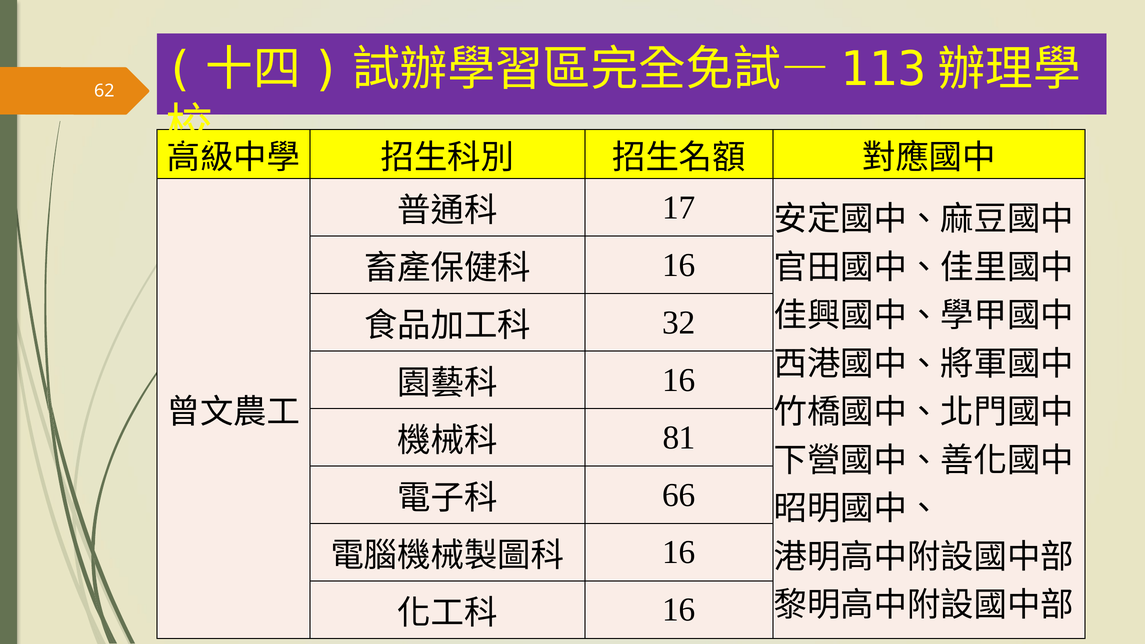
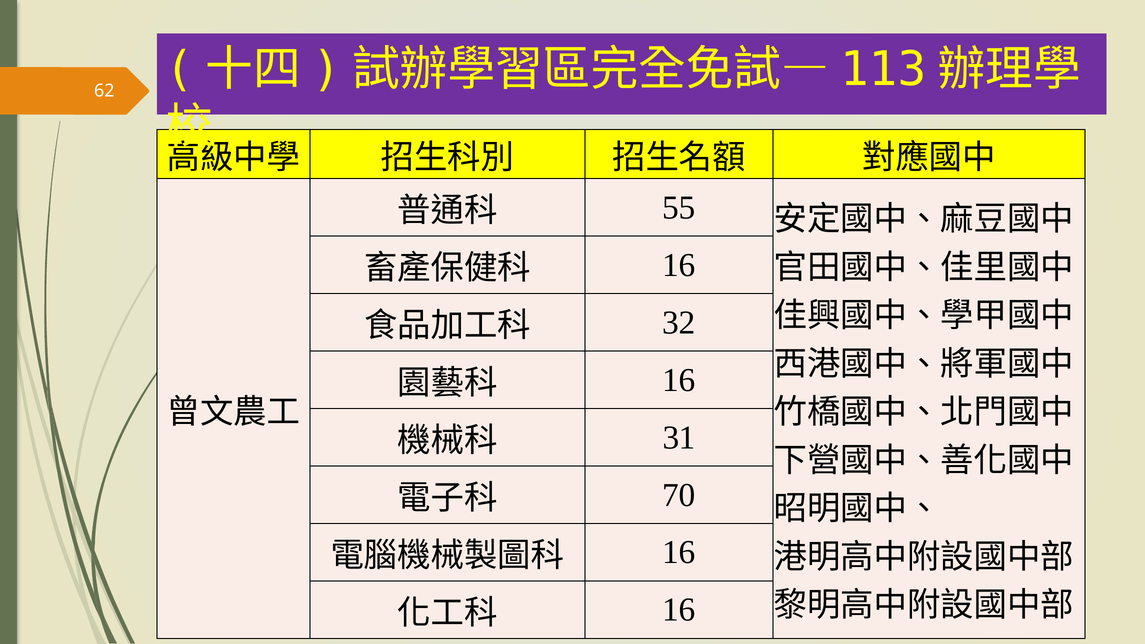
17: 17 -> 55 (679, 208)
81: 81 -> 31 (679, 438)
66: 66 -> 70 (679, 495)
